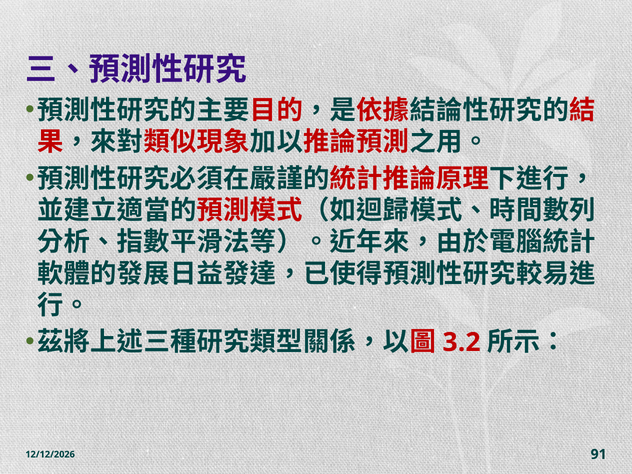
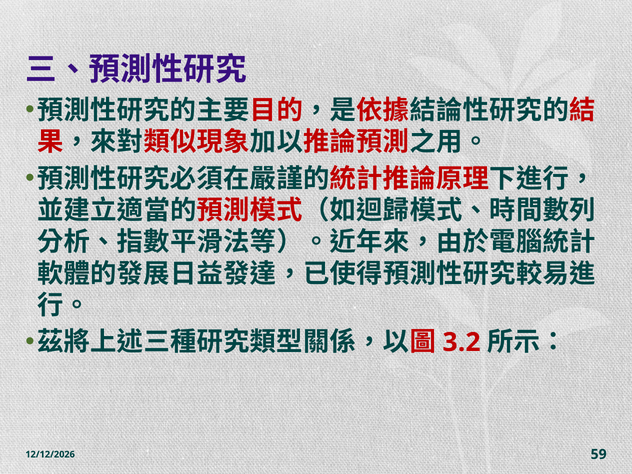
91: 91 -> 59 (599, 454)
